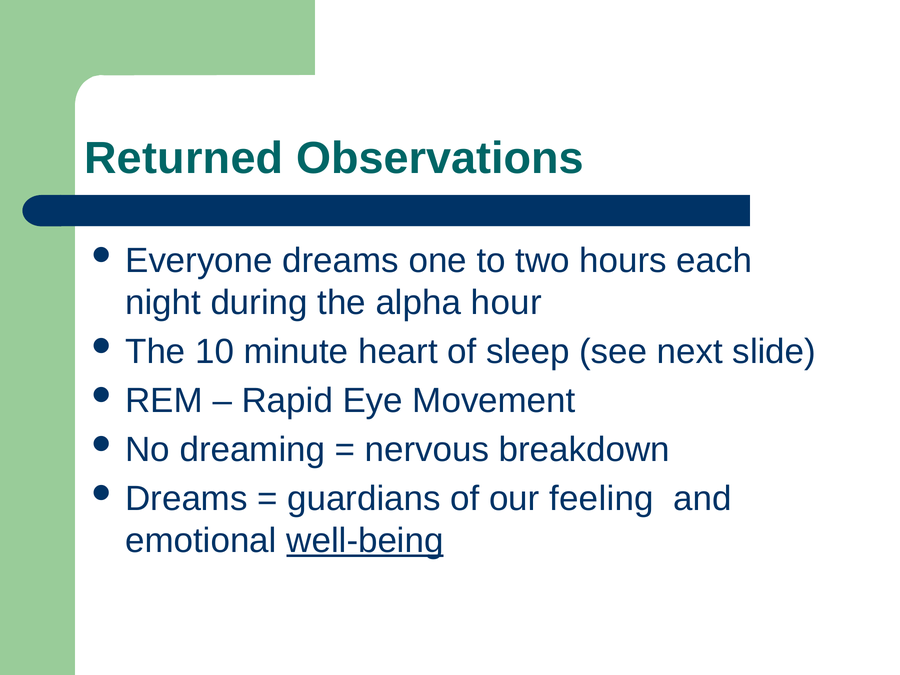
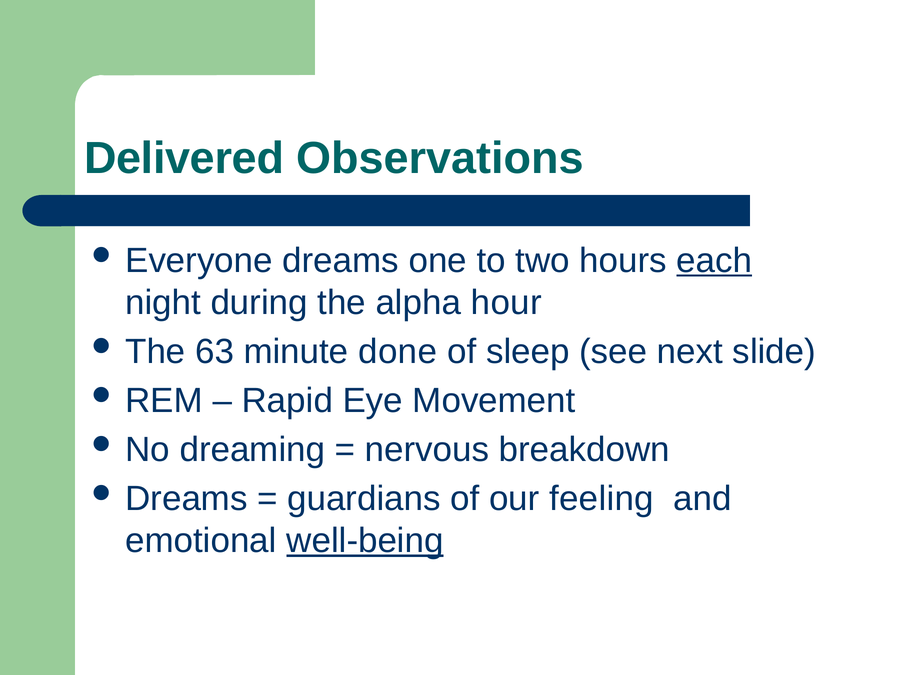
Returned: Returned -> Delivered (184, 158)
each underline: none -> present (714, 260)
10: 10 -> 63 (215, 352)
heart: heart -> done (398, 352)
